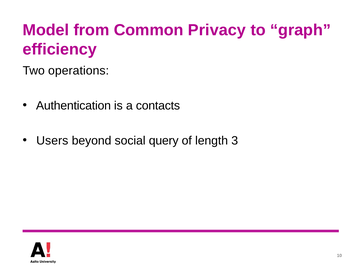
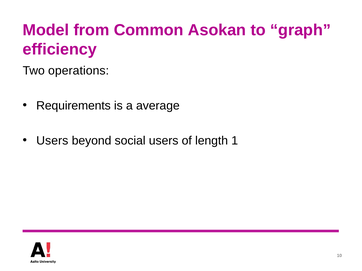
Privacy: Privacy -> Asokan (217, 30)
Authentication: Authentication -> Requirements (73, 106)
contacts: contacts -> average (158, 106)
social query: query -> users (164, 141)
3: 3 -> 1 (235, 141)
